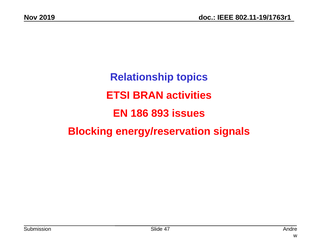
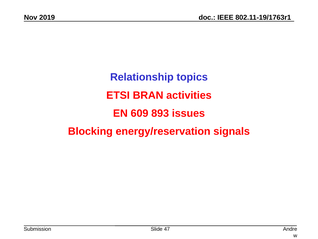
186: 186 -> 609 (140, 113)
